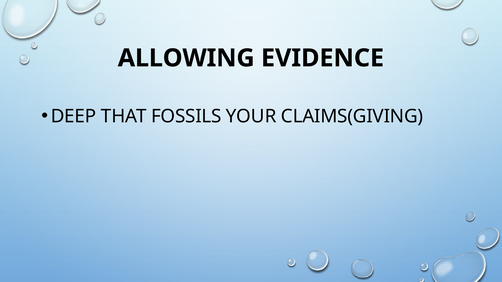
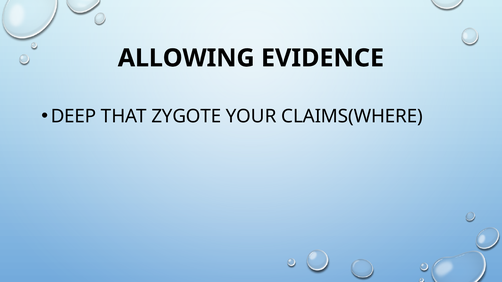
FOSSILS: FOSSILS -> ZYGOTE (186, 116)
CLAIMS(GIVING: CLAIMS(GIVING -> CLAIMS(WHERE (352, 116)
